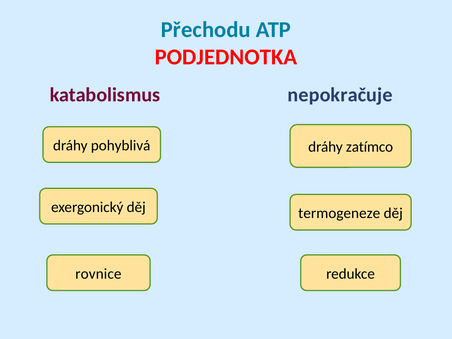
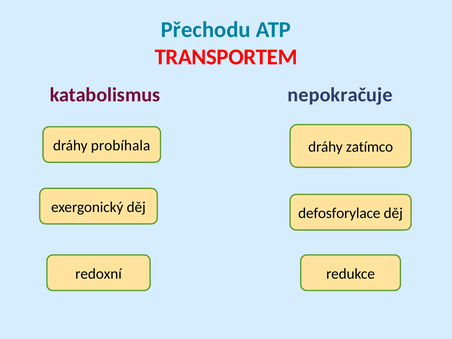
PODJEDNOTKA: PODJEDNOTKA -> TRANSPORTEM (226, 57)
pohyblivá: pohyblivá -> probíhala (121, 146)
termogeneze: termogeneze -> defosforylace (339, 213)
rovnice: rovnice -> redoxní (98, 274)
